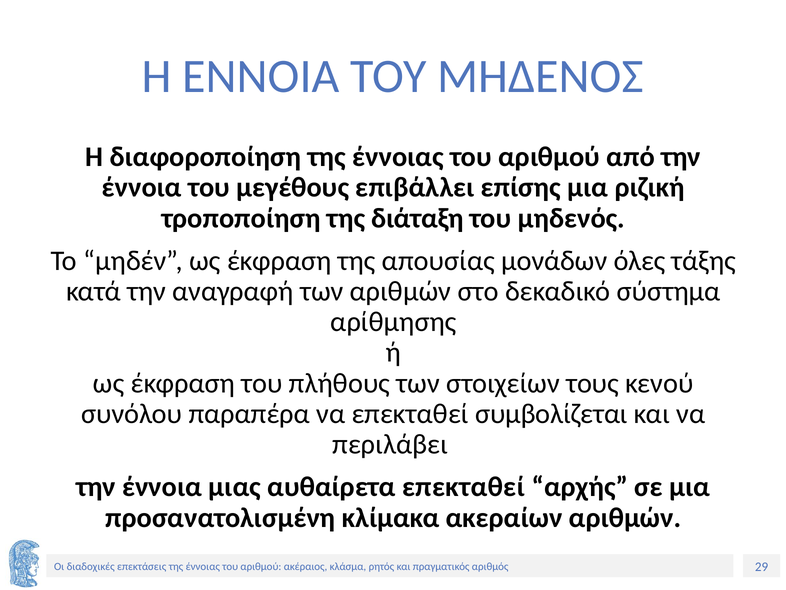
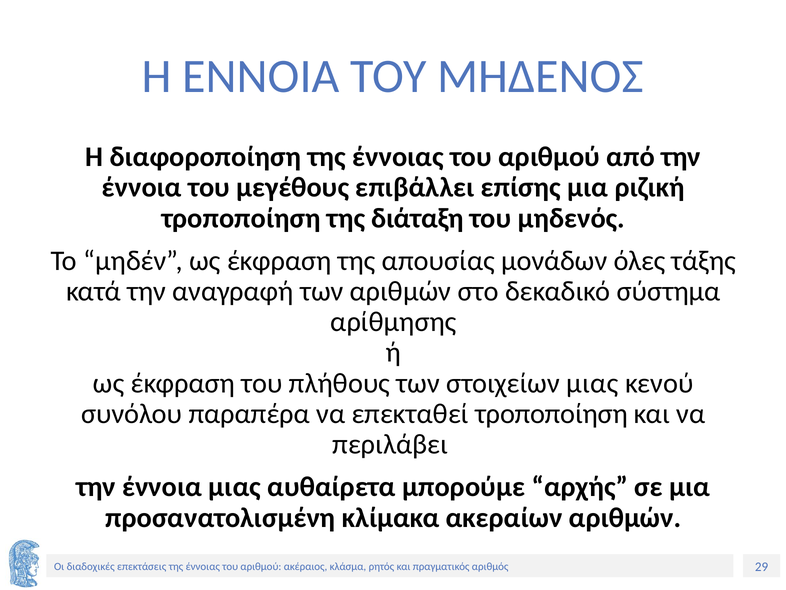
στοιχείων τους: τους -> μιας (592, 383)
επεκταθεί συμβολίζεται: συμβολίζεται -> τροποποίηση (551, 414)
αυθαίρετα επεκταθεί: επεκταθεί -> μπορούμε (464, 487)
